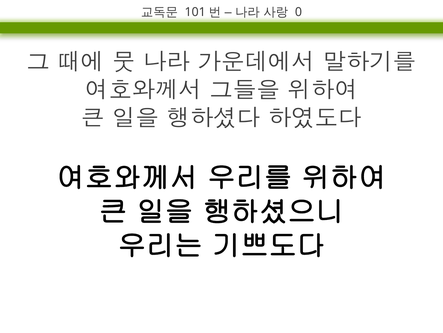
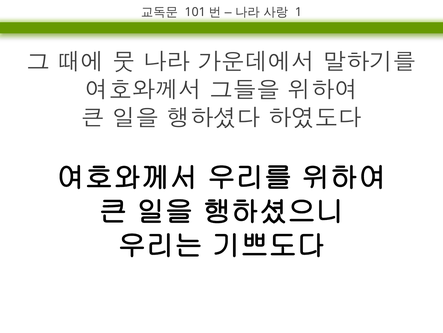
0: 0 -> 1 (298, 12)
